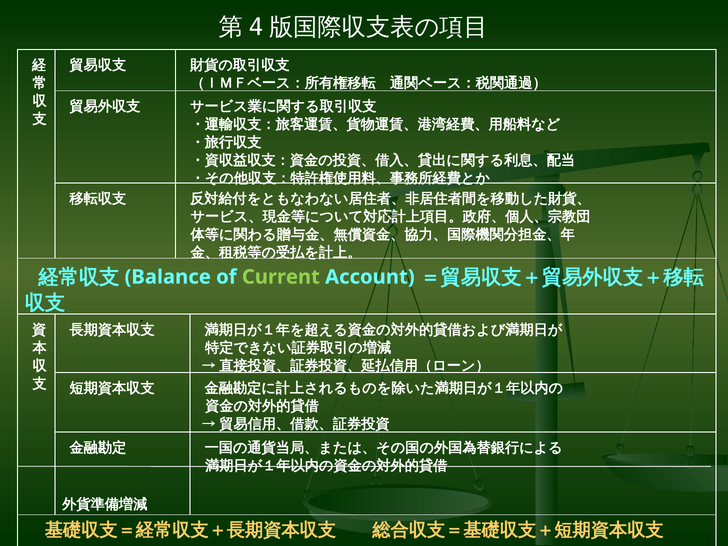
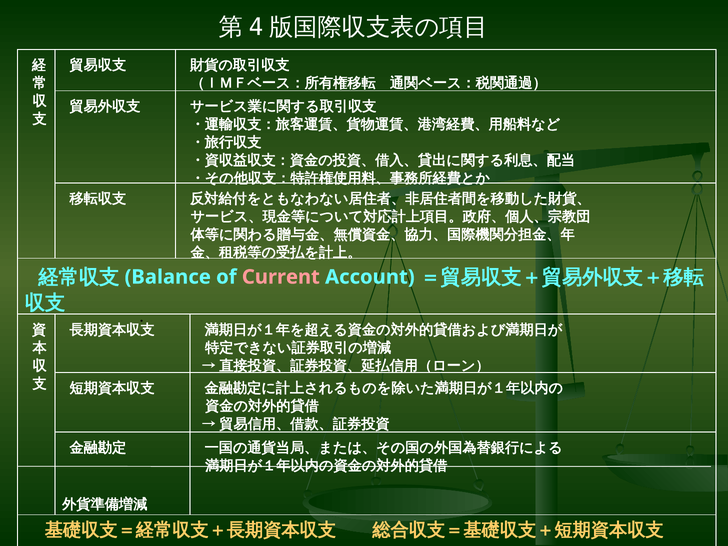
Current colour: light green -> pink (281, 277)
